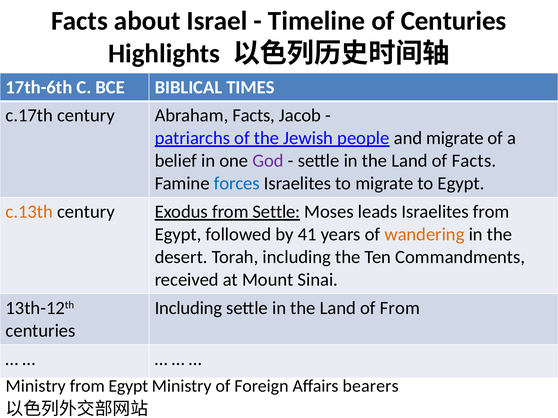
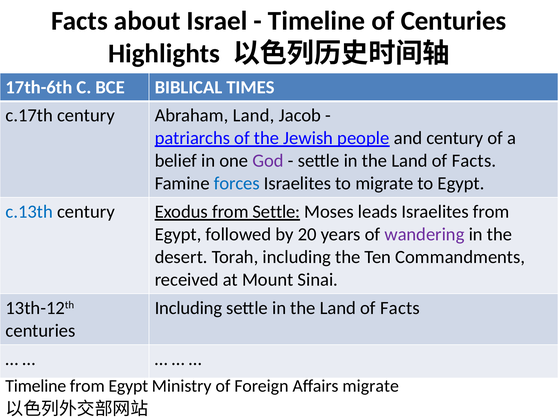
Abraham Facts: Facts -> Land (254, 116)
and migrate: migrate -> century (455, 138)
c.13th colour: orange -> blue (29, 212)
41: 41 -> 20 (307, 235)
wandering colour: orange -> purple (424, 235)
From: From -> Facts (400, 308)
Ministry: Ministry -> Timeline (36, 387)
Affairs bearers: bearers -> migrate (371, 387)
